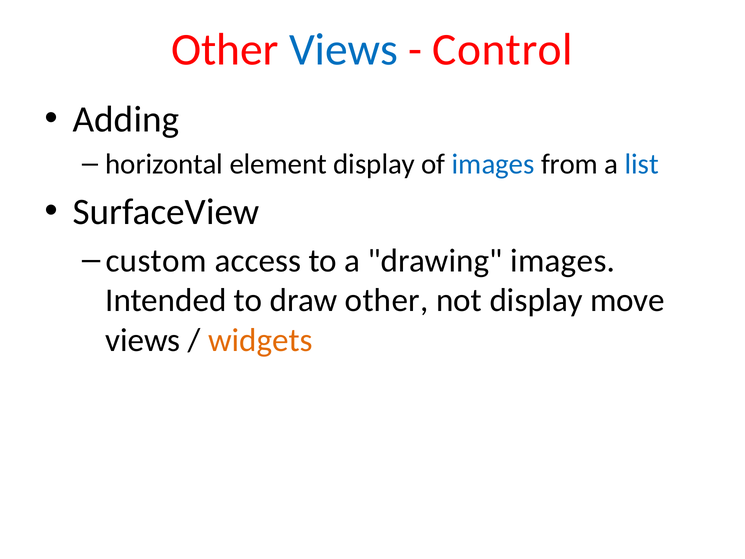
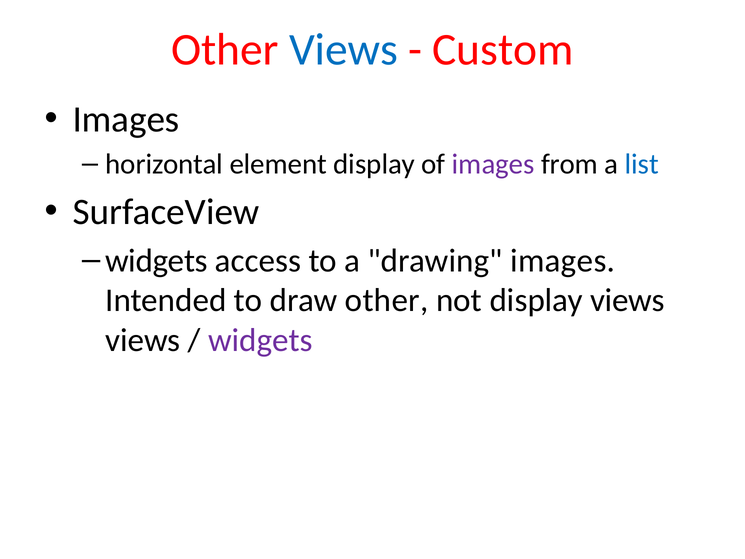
Control: Control -> Custom (503, 50)
Adding: Adding -> Images (126, 119)
images colour: blue -> purple (493, 164)
custom: custom -> widgets (156, 261)
display move: move -> views (627, 300)
widgets colour: orange -> purple (260, 340)
